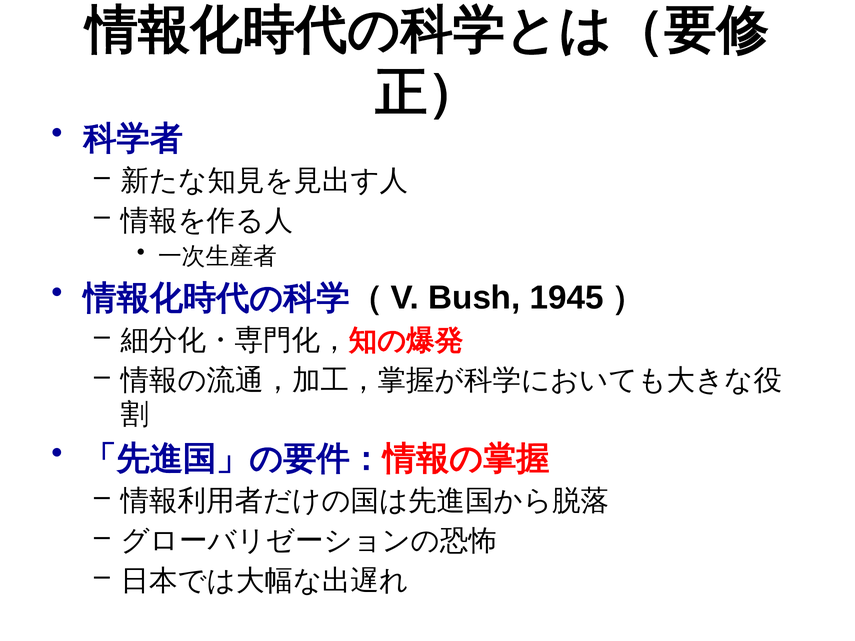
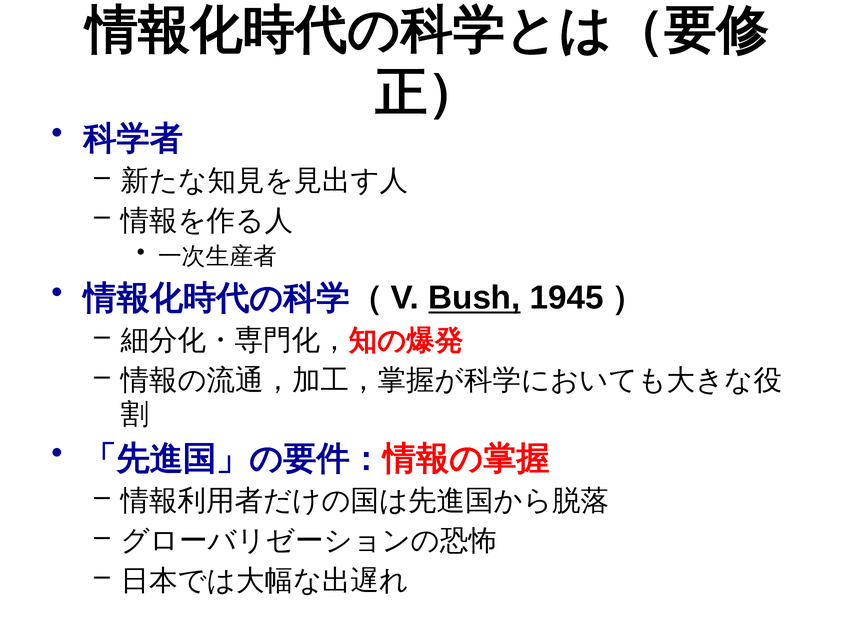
Bush underline: none -> present (474, 298)
